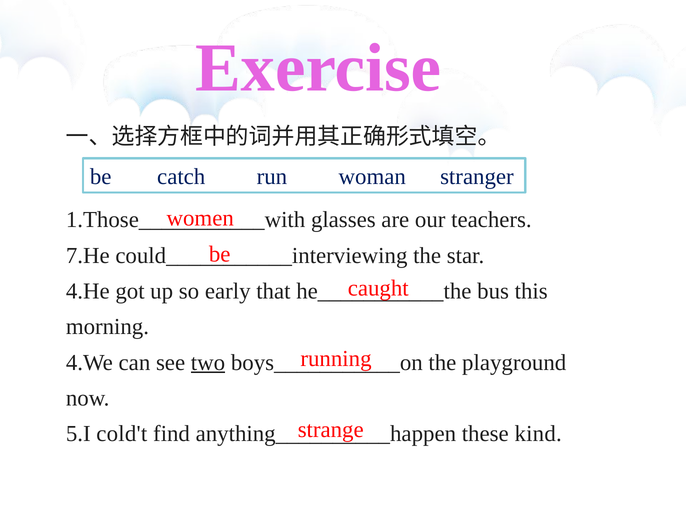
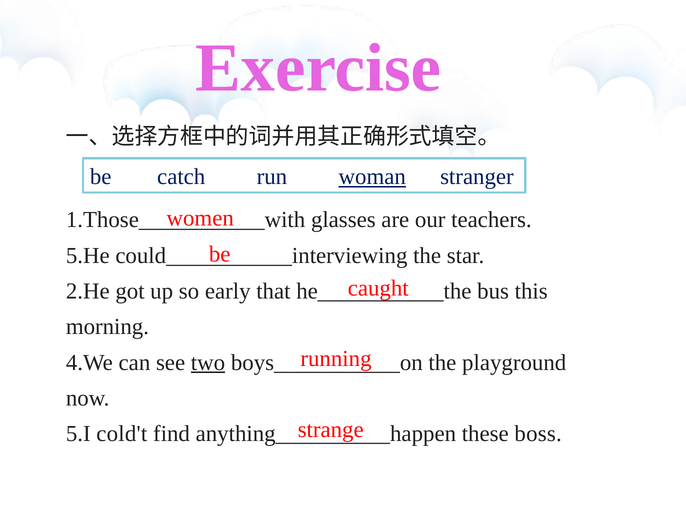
woman underline: none -> present (372, 177)
7.He: 7.He -> 5.He (88, 255)
4.He: 4.He -> 2.He (88, 291)
kind: kind -> boss (538, 433)
